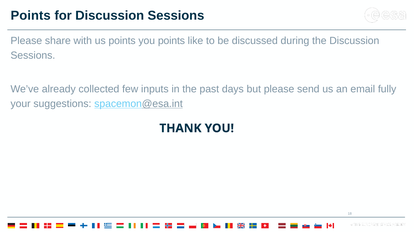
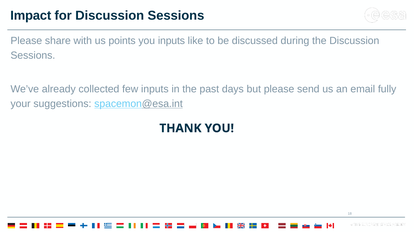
Points: Points -> Impact (31, 16)
you points: points -> inputs (171, 41)
